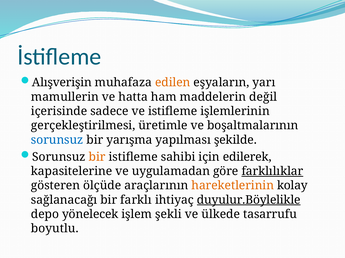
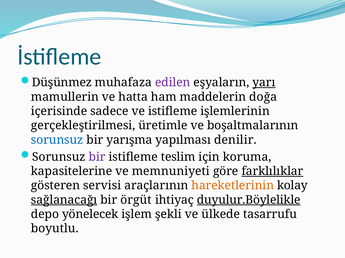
Alışverişin: Alışverişin -> Düşünmez (62, 83)
edilen colour: orange -> purple (173, 83)
yarı underline: none -> present (264, 83)
değil: değil -> doğa (263, 97)
şekilde: şekilde -> denilir (235, 140)
bir colour: orange -> purple (97, 157)
sahibi: sahibi -> teslim (178, 157)
edilerek: edilerek -> koruma (247, 157)
uygulamadan: uygulamadan -> memnuniyeti (171, 172)
ölçüde: ölçüde -> servisi (102, 186)
sağlanacağı underline: none -> present (64, 200)
farklı: farklı -> örgüt (136, 200)
